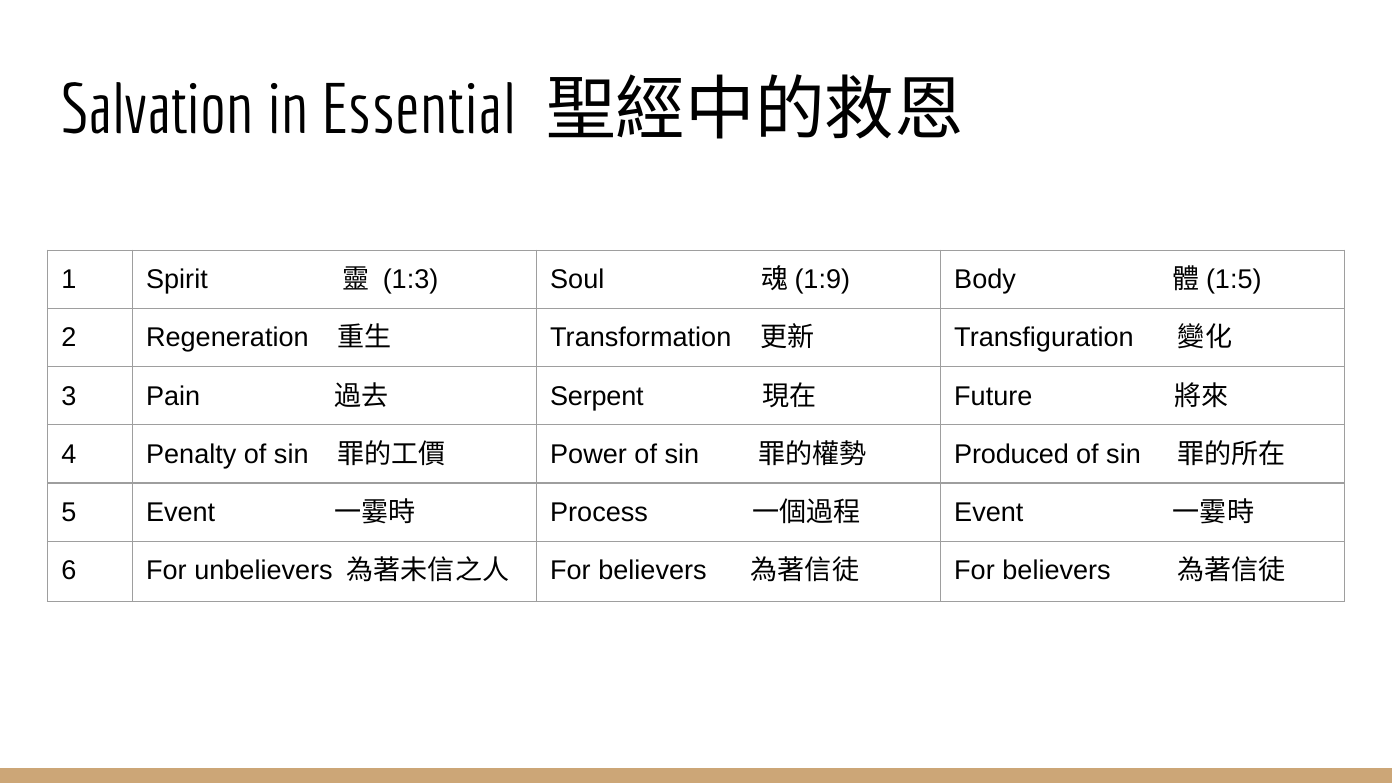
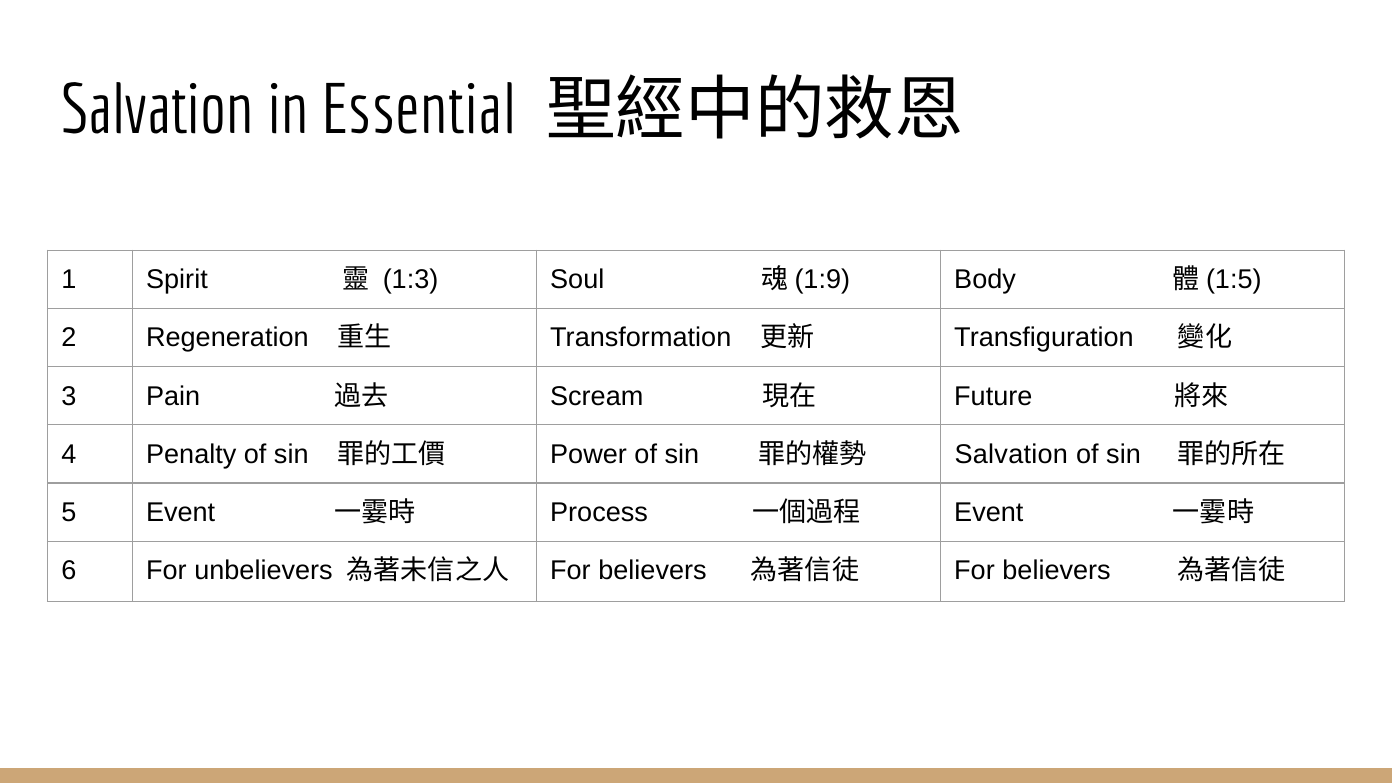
Serpent: Serpent -> Scream (597, 396)
Produced: Produced -> Salvation (1011, 454)
